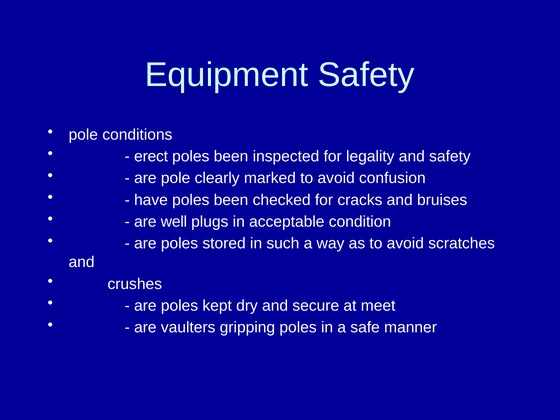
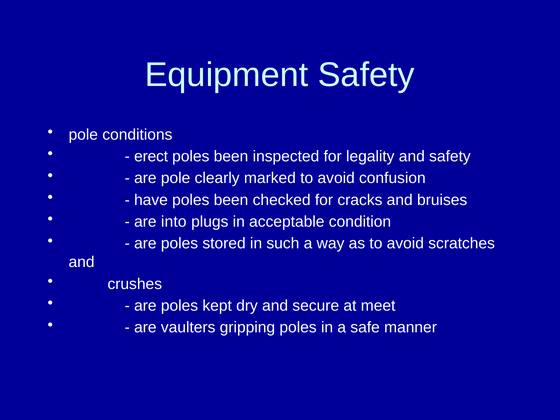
well: well -> into (174, 222)
